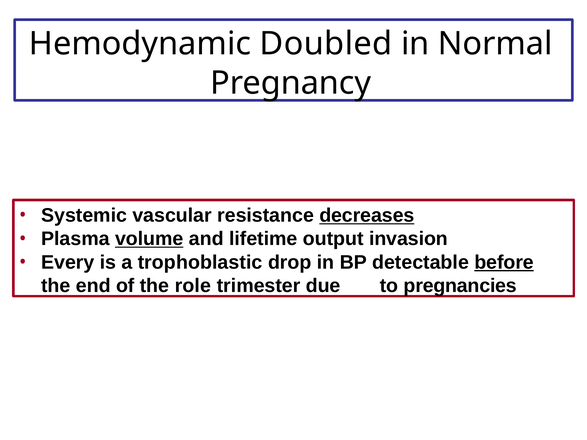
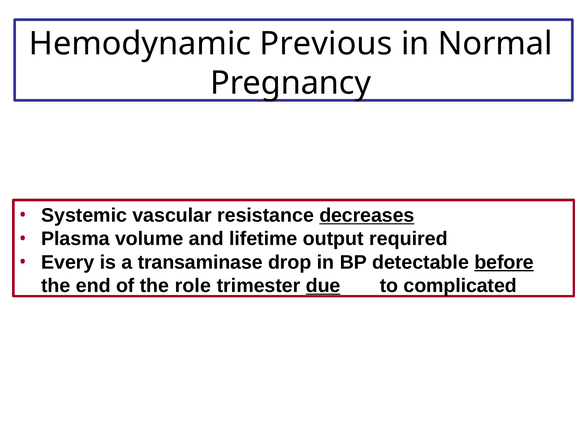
Doubled: Doubled -> Previous (326, 44)
volume underline: present -> none (149, 239)
invasion: invasion -> required (408, 239)
trophoblastic: trophoblastic -> transaminase (200, 262)
due underline: none -> present (323, 286)
pregnancies: pregnancies -> complicated (460, 286)
